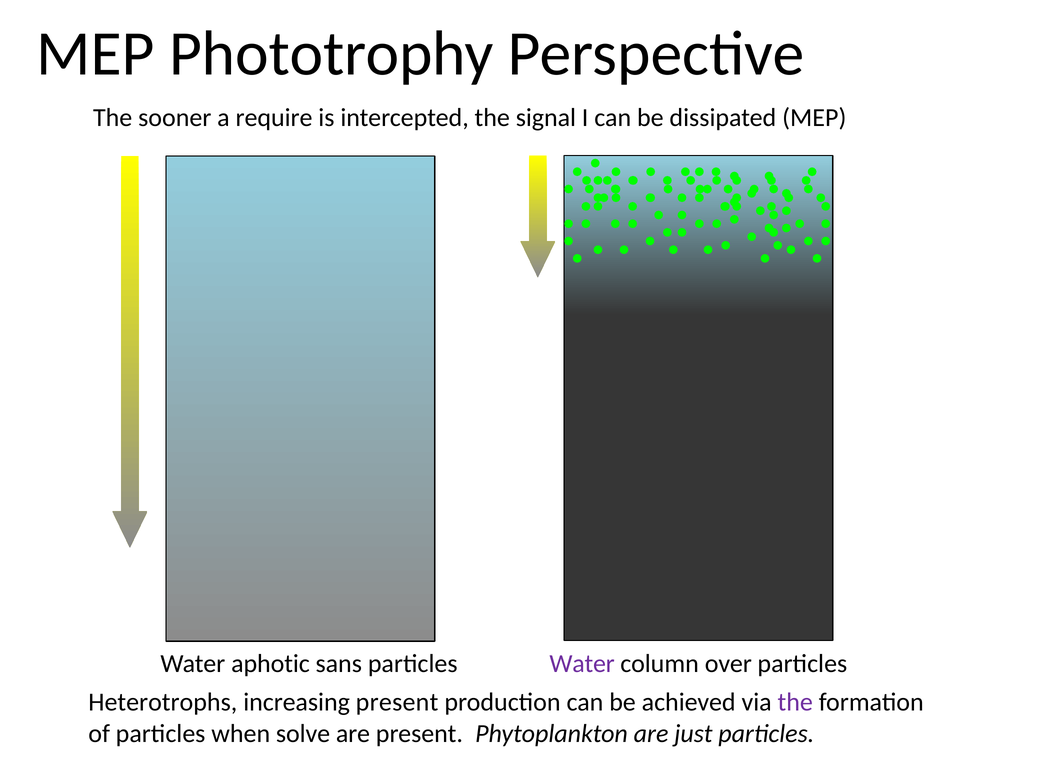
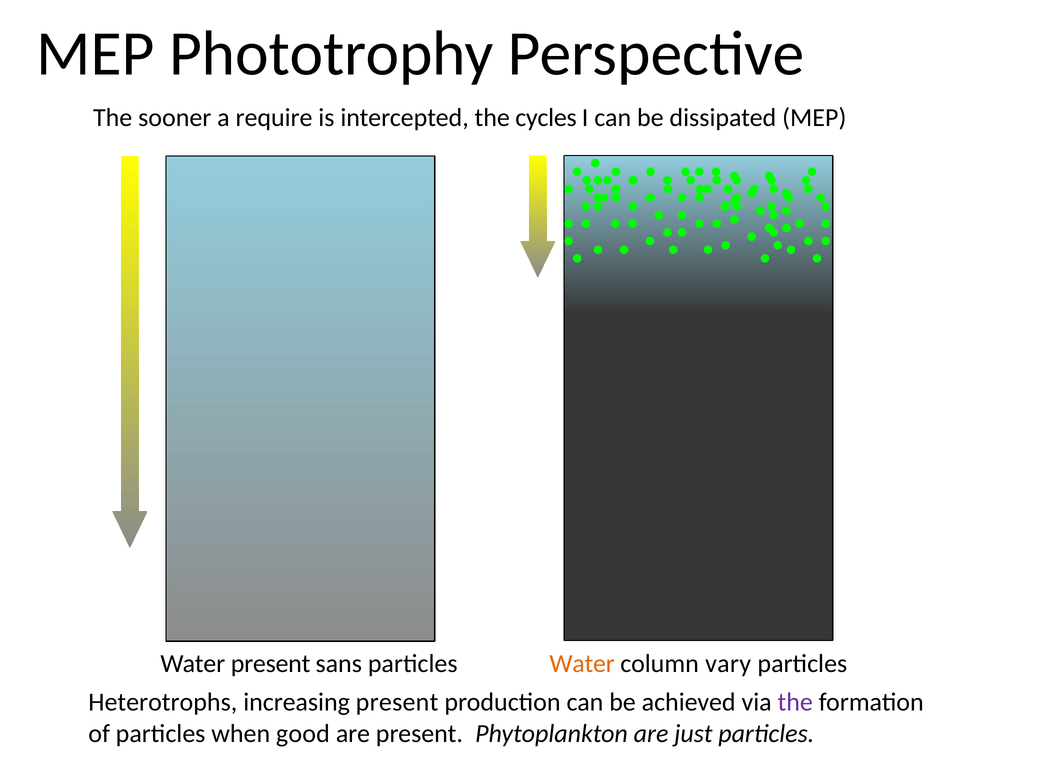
signal: signal -> cycles (546, 118)
Water aphotic: aphotic -> present (271, 664)
Water colour: purple -> orange (582, 664)
over: over -> vary (728, 664)
solve: solve -> good (303, 734)
